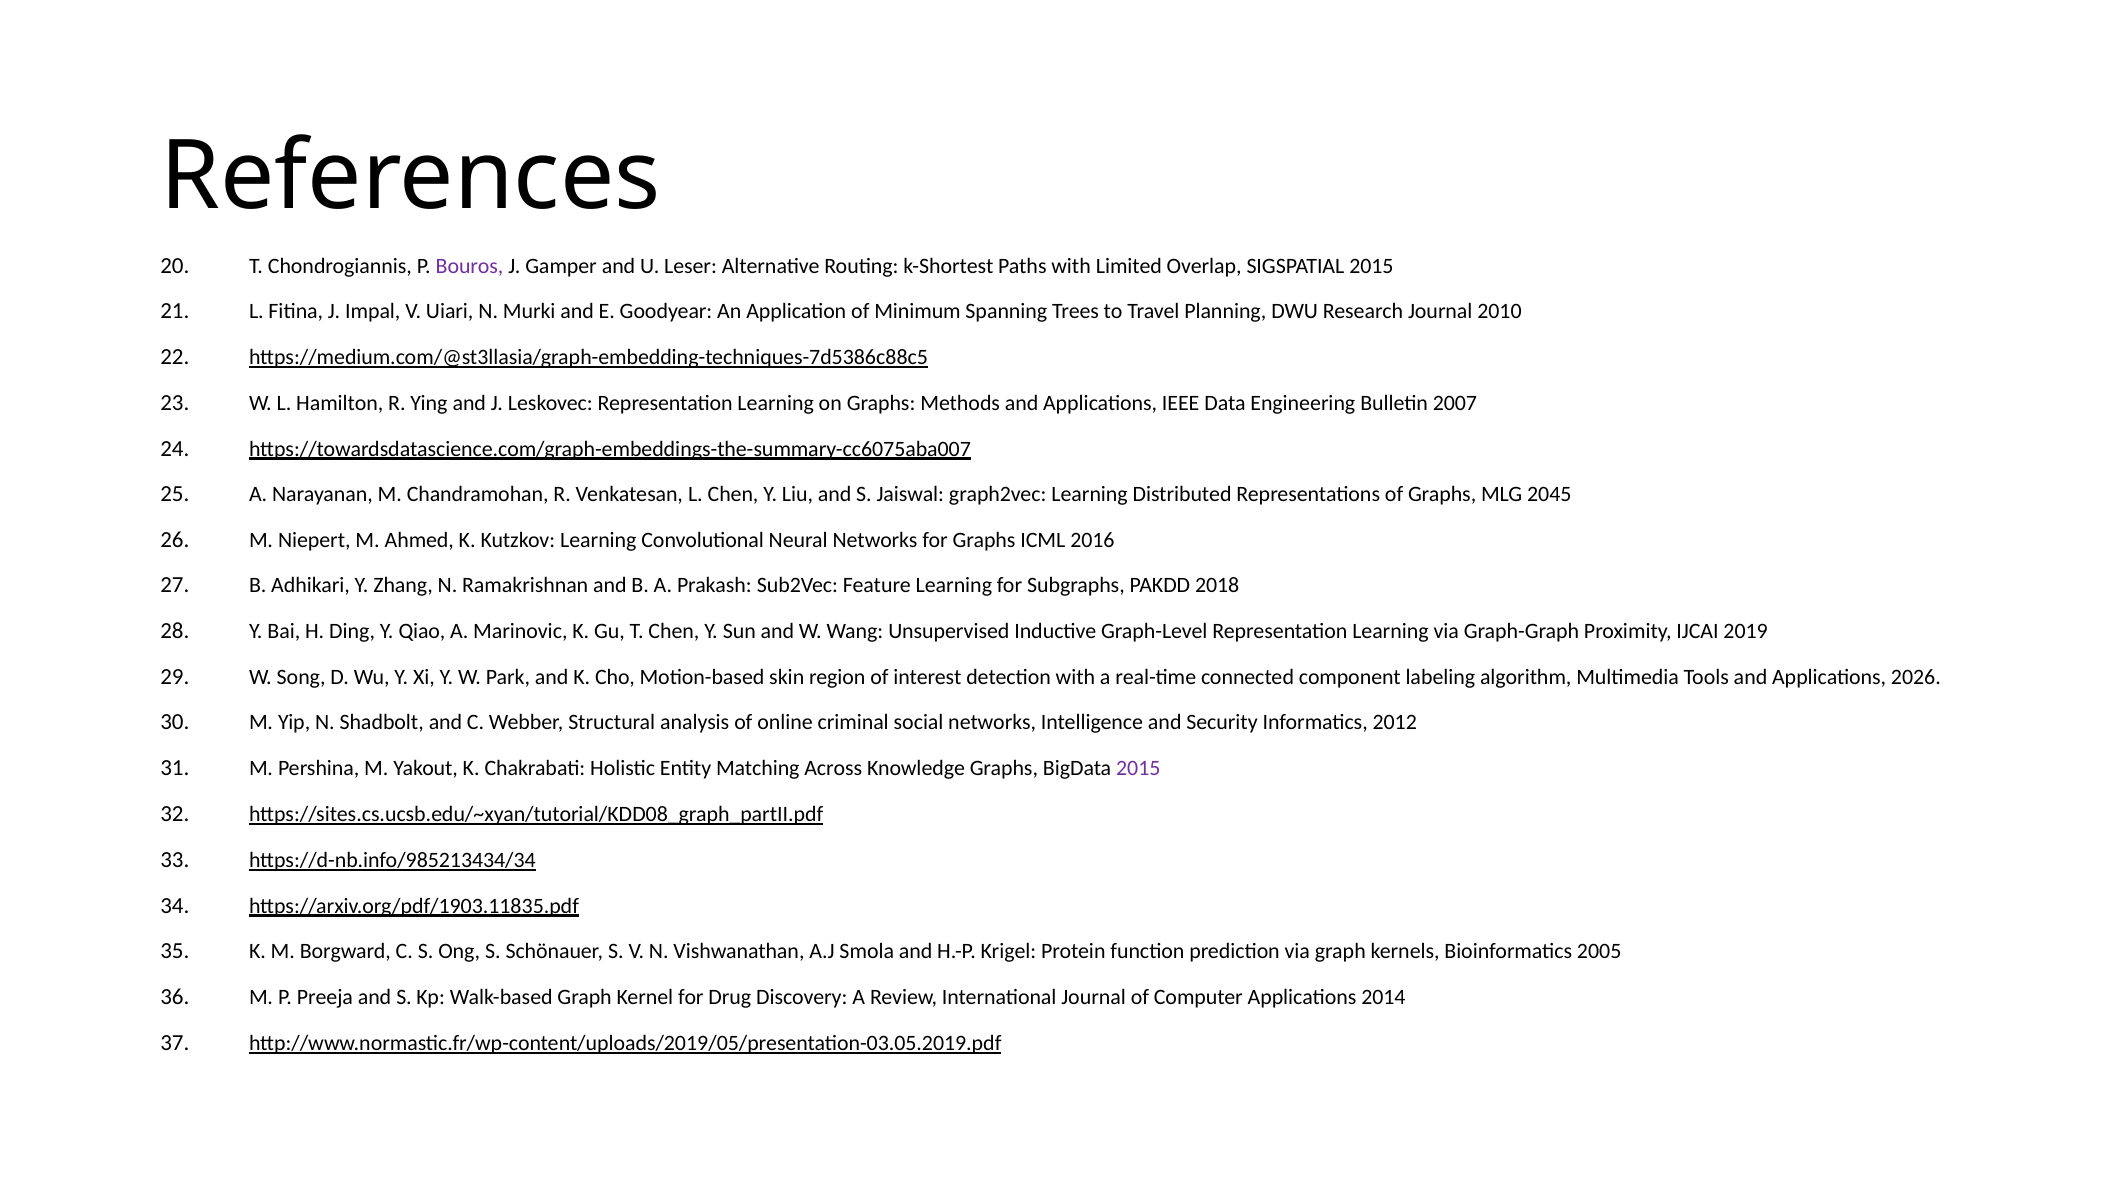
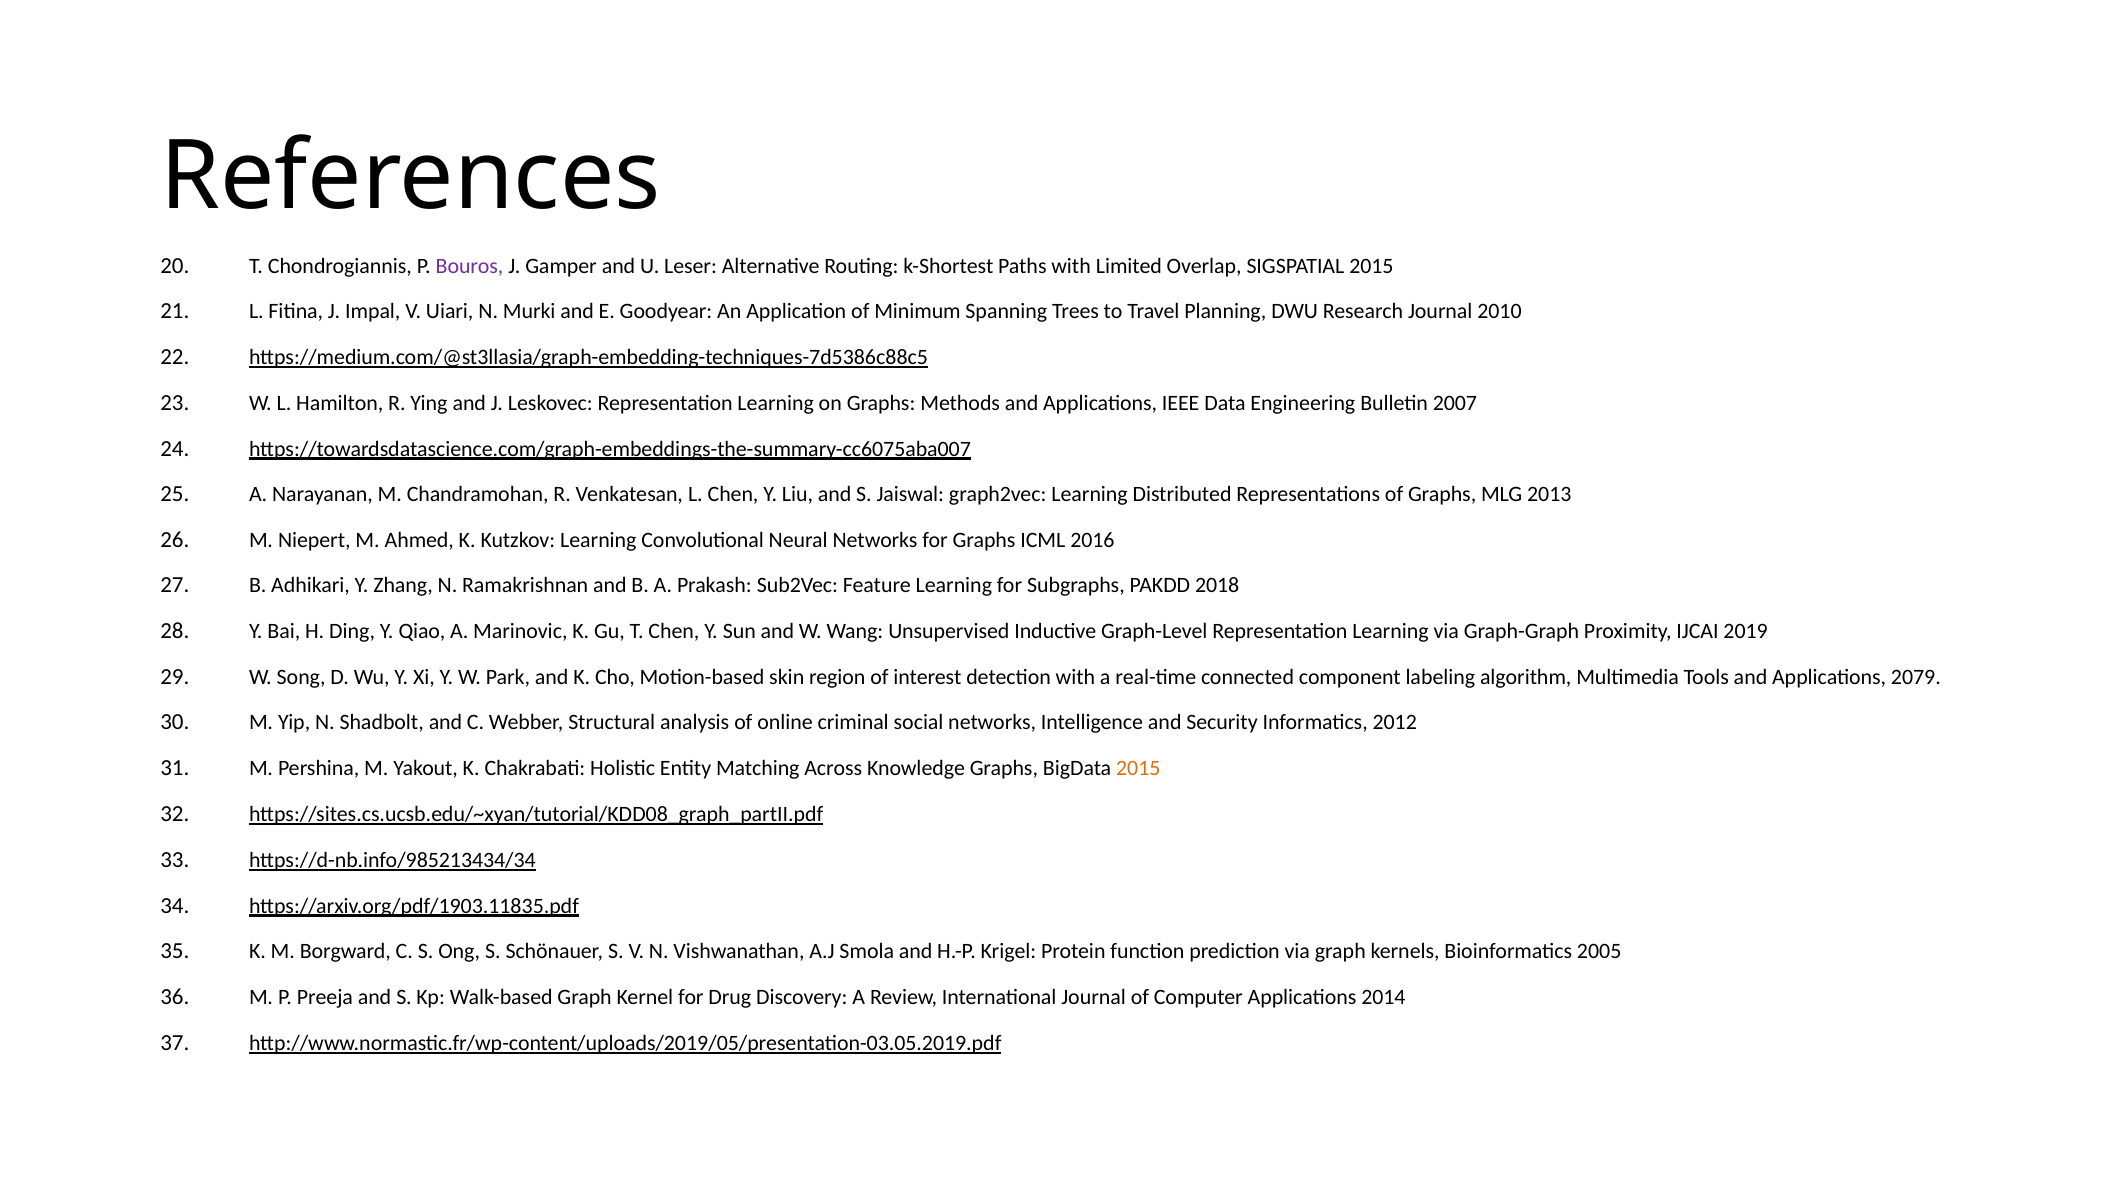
2045: 2045 -> 2013 (1549, 494)
2026: 2026 -> 2079 (1916, 677)
2015 colour: purple -> orange (1138, 768)
